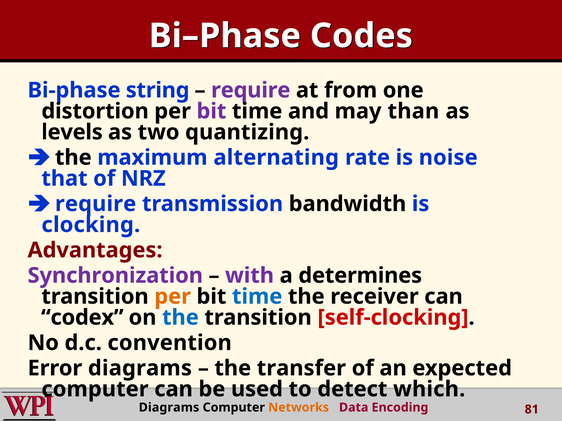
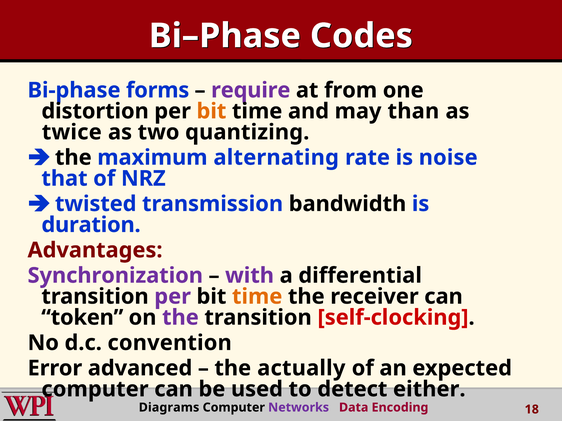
string: string -> forms (158, 90)
bit colour: purple -> orange (211, 111)
levels: levels -> twice (72, 132)
require: require -> twisted (96, 204)
clocking: clocking -> duration (91, 225)
determines: determines -> differential (360, 276)
per colour: orange -> purple (173, 297)
time colour: blue -> orange (257, 297)
codex: codex -> token (82, 318)
the colour: blue -> purple (180, 318)
Error diagrams: diagrams -> advanced (140, 369)
transfer: transfer -> actually (301, 369)
which: which -> either (429, 390)
Networks colour: orange -> purple (299, 408)
81: 81 -> 18 (532, 410)
